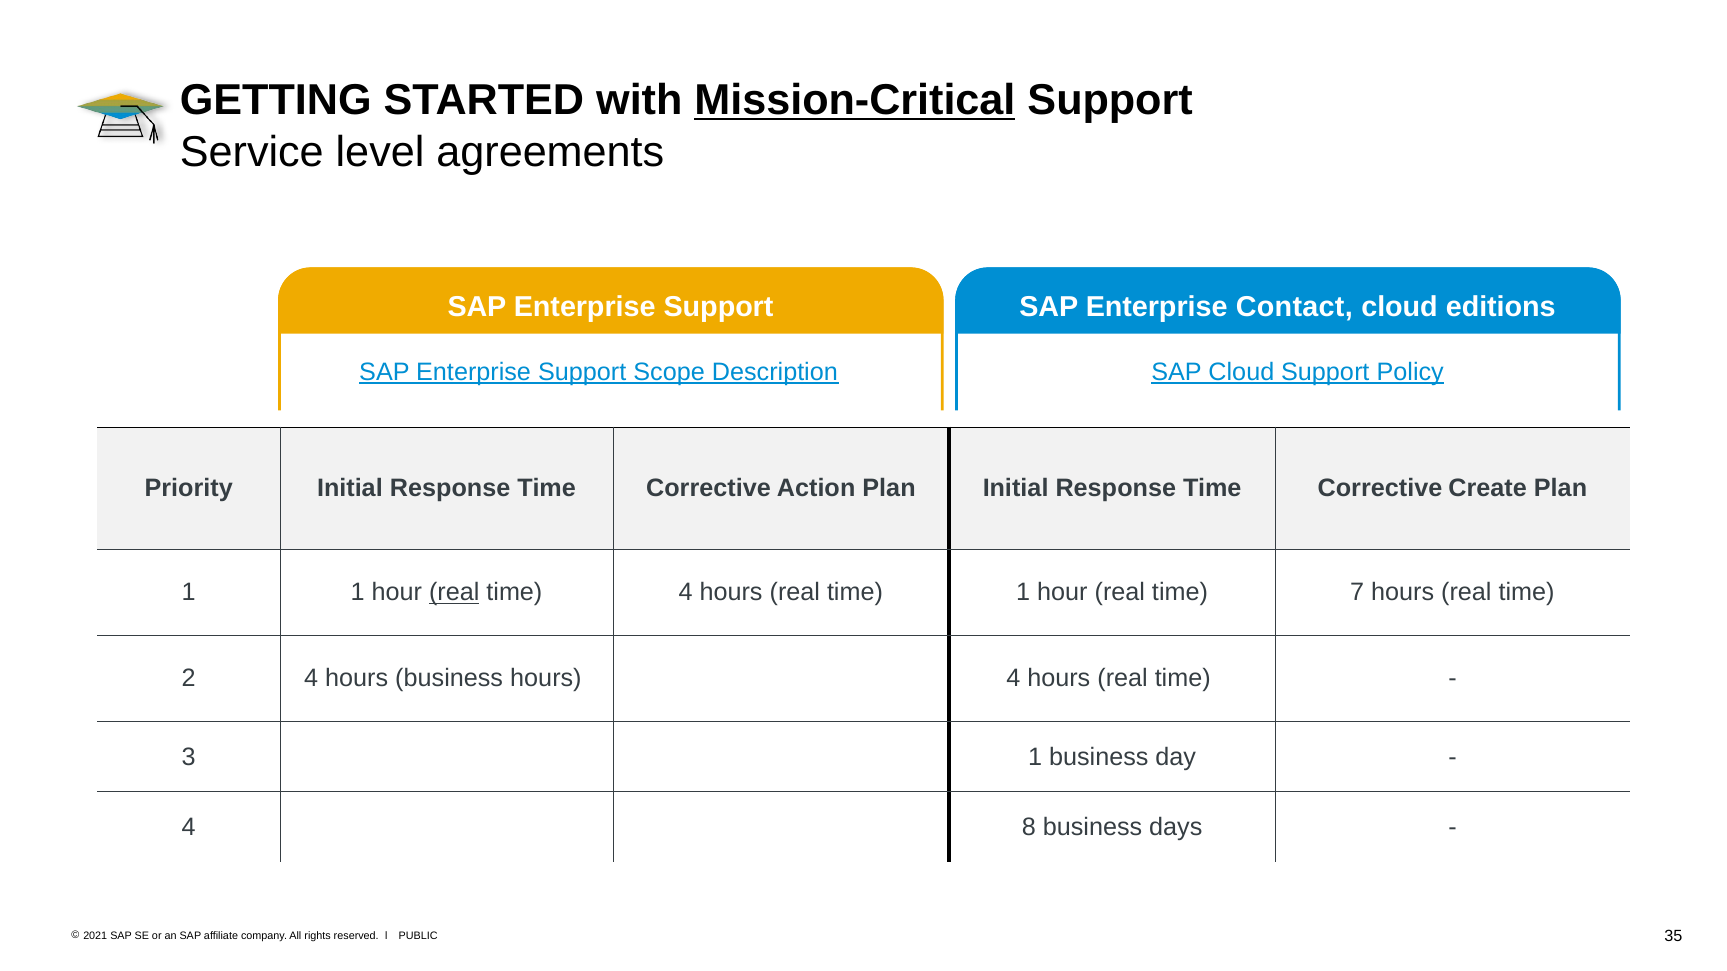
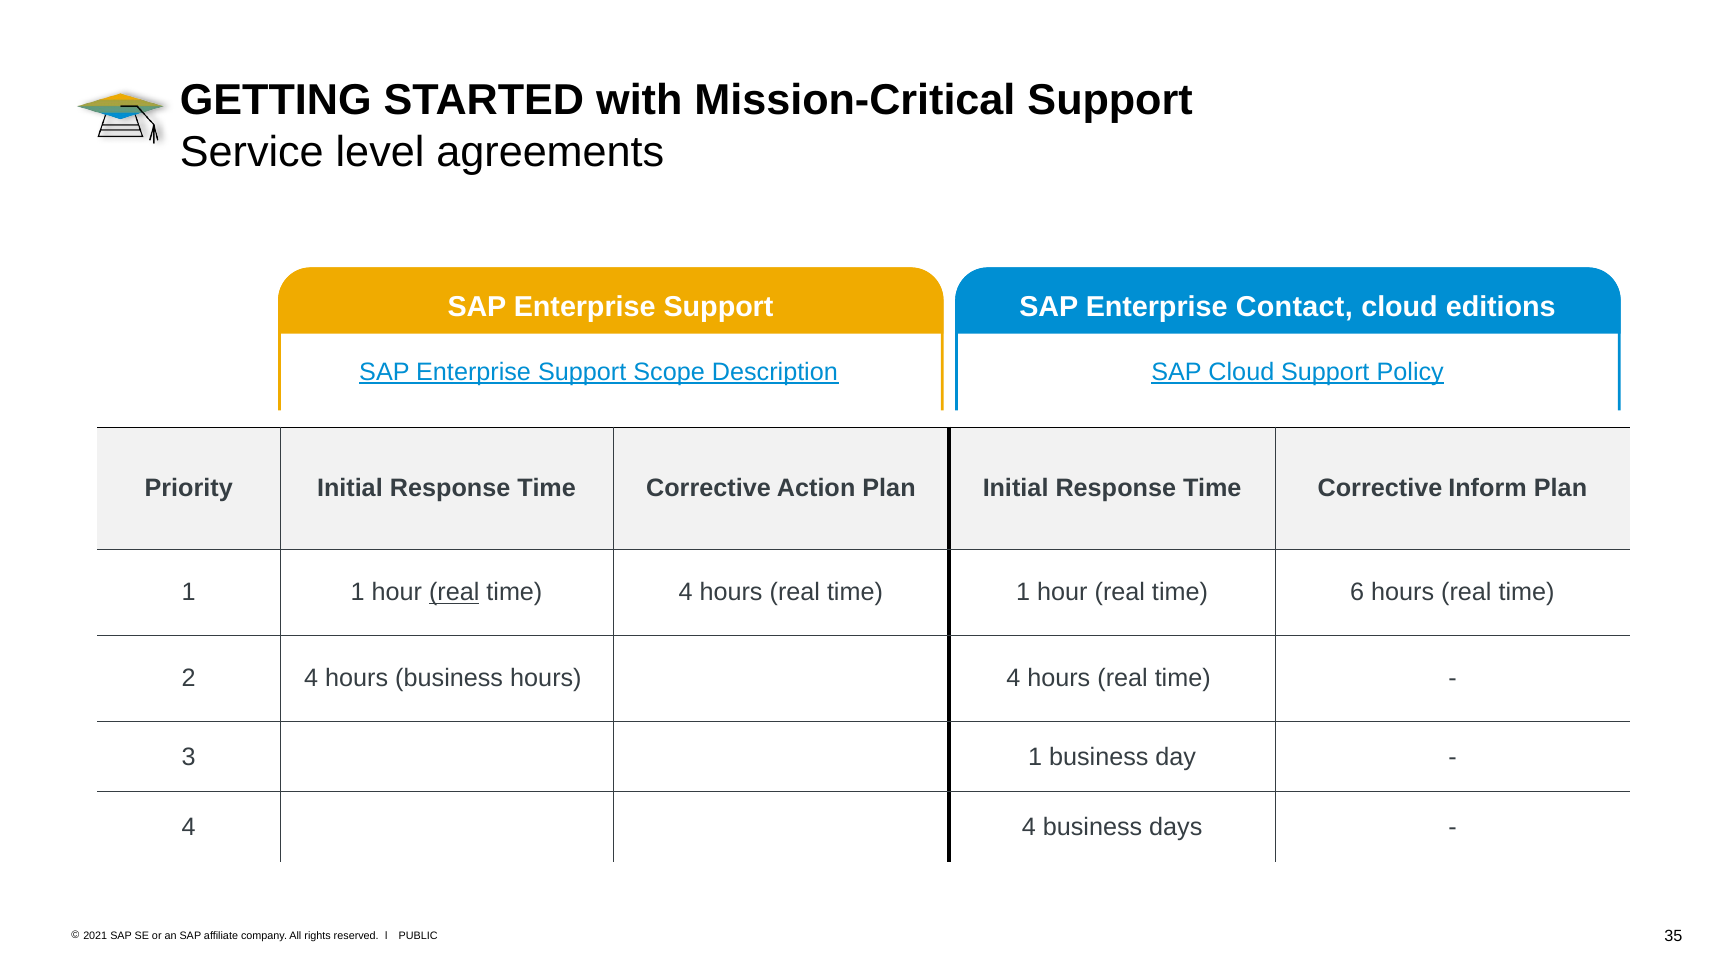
Mission-Critical underline: present -> none (855, 100)
Create: Create -> Inform (1488, 488)
7: 7 -> 6 (1357, 593)
4 8: 8 -> 4 (1029, 827)
